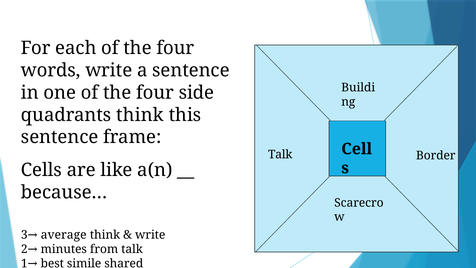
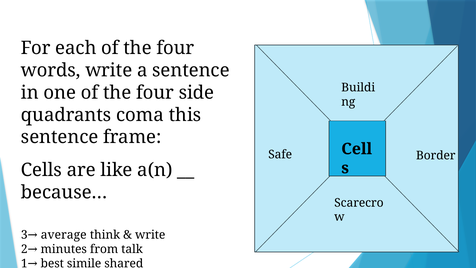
quadrants think: think -> coma (140, 115)
Talk: Talk -> Safe (280, 154)
